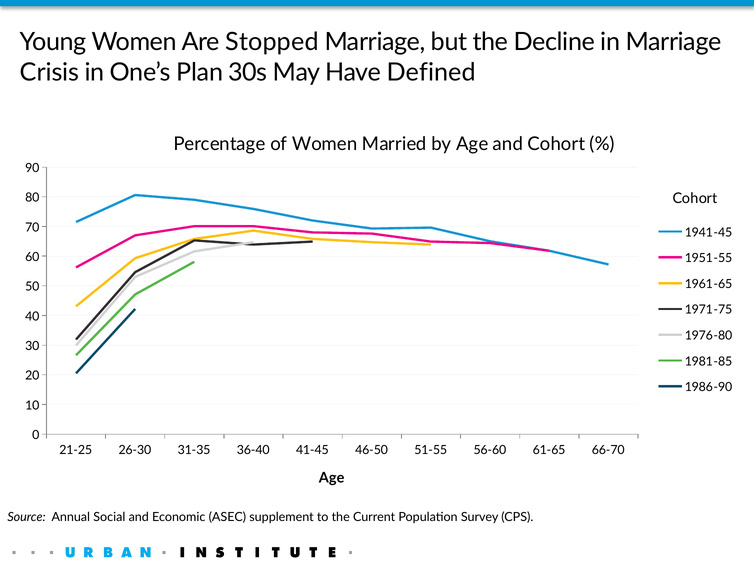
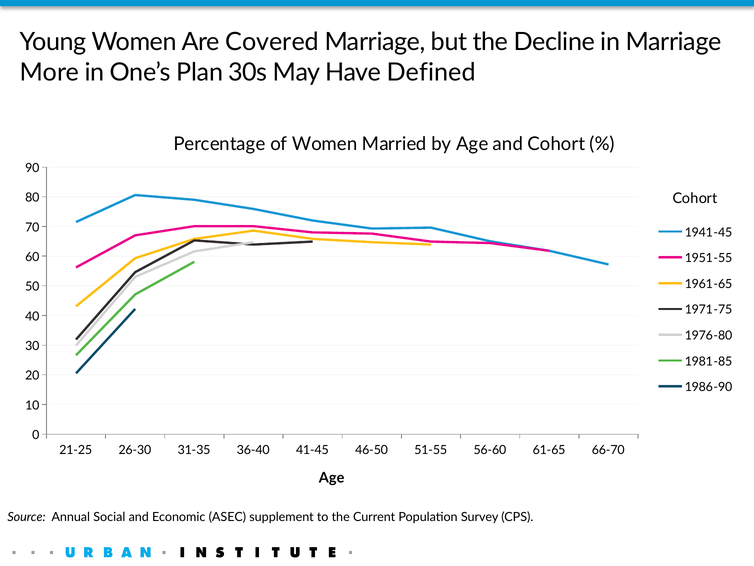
Stopped: Stopped -> Covered (272, 42)
Crisis: Crisis -> More (50, 72)
